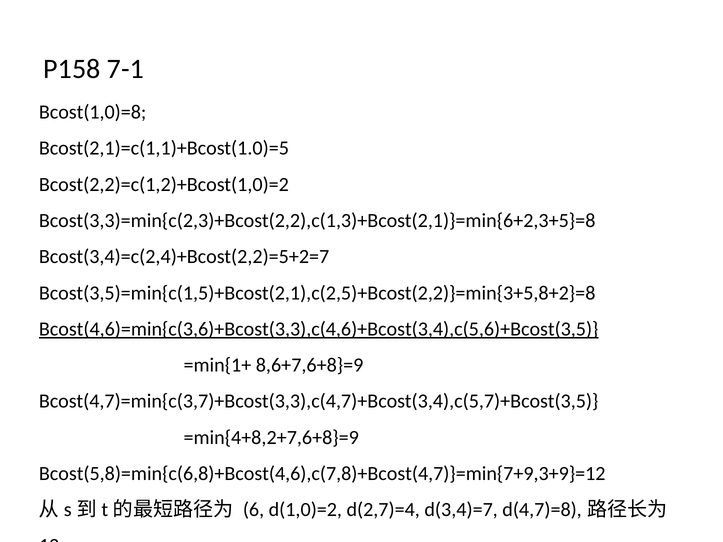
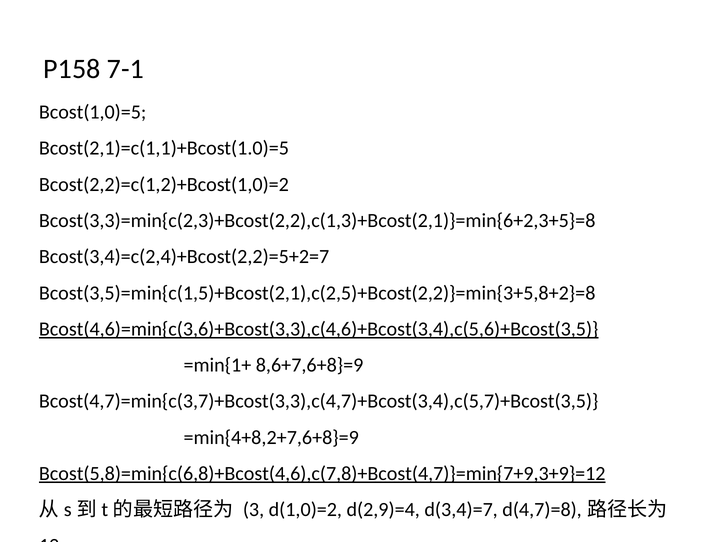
Bcost(1,0)=8: Bcost(1,0)=8 -> Bcost(1,0)=5 (93, 112)
Bcost(5,8)=min{c(6,8)+Bcost(4,6),c(7,8)+Bcost(4,7)}=min{7+9,3+9}=12 underline: none -> present (322, 474)
6: 6 -> 3 (254, 510)
d(2,7)=4: d(2,7)=4 -> d(2,9)=4 (383, 510)
